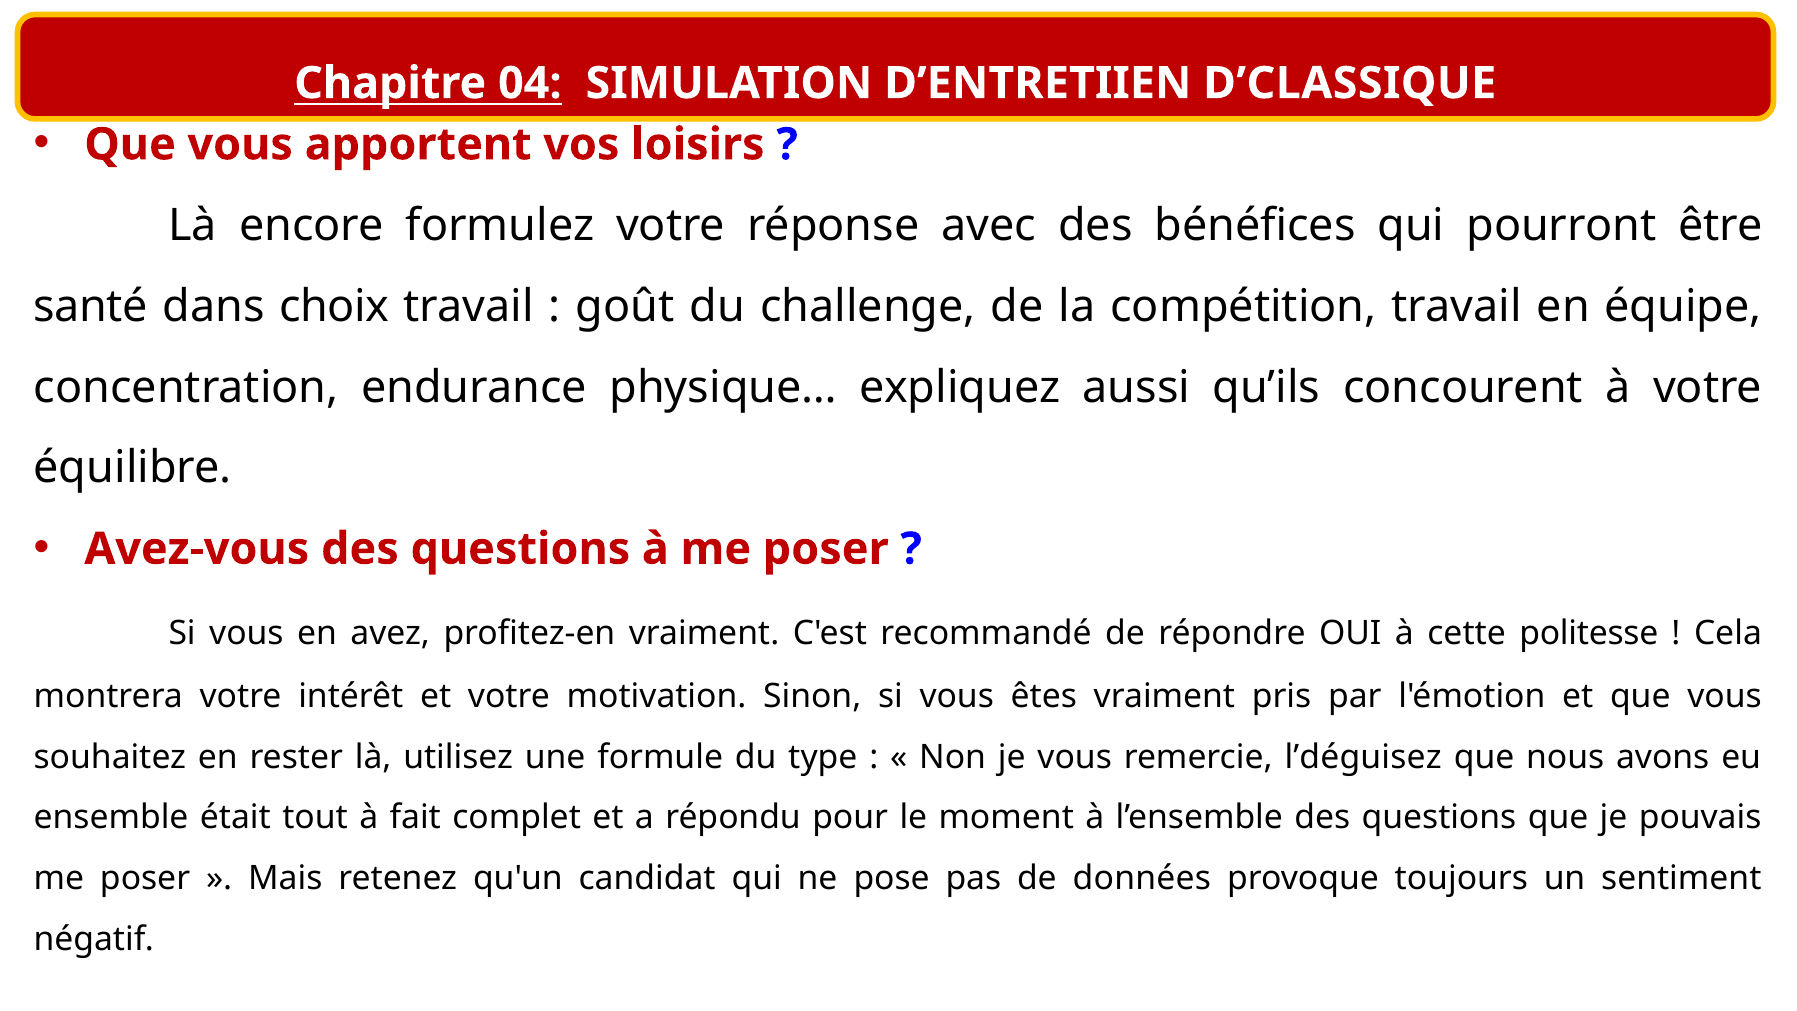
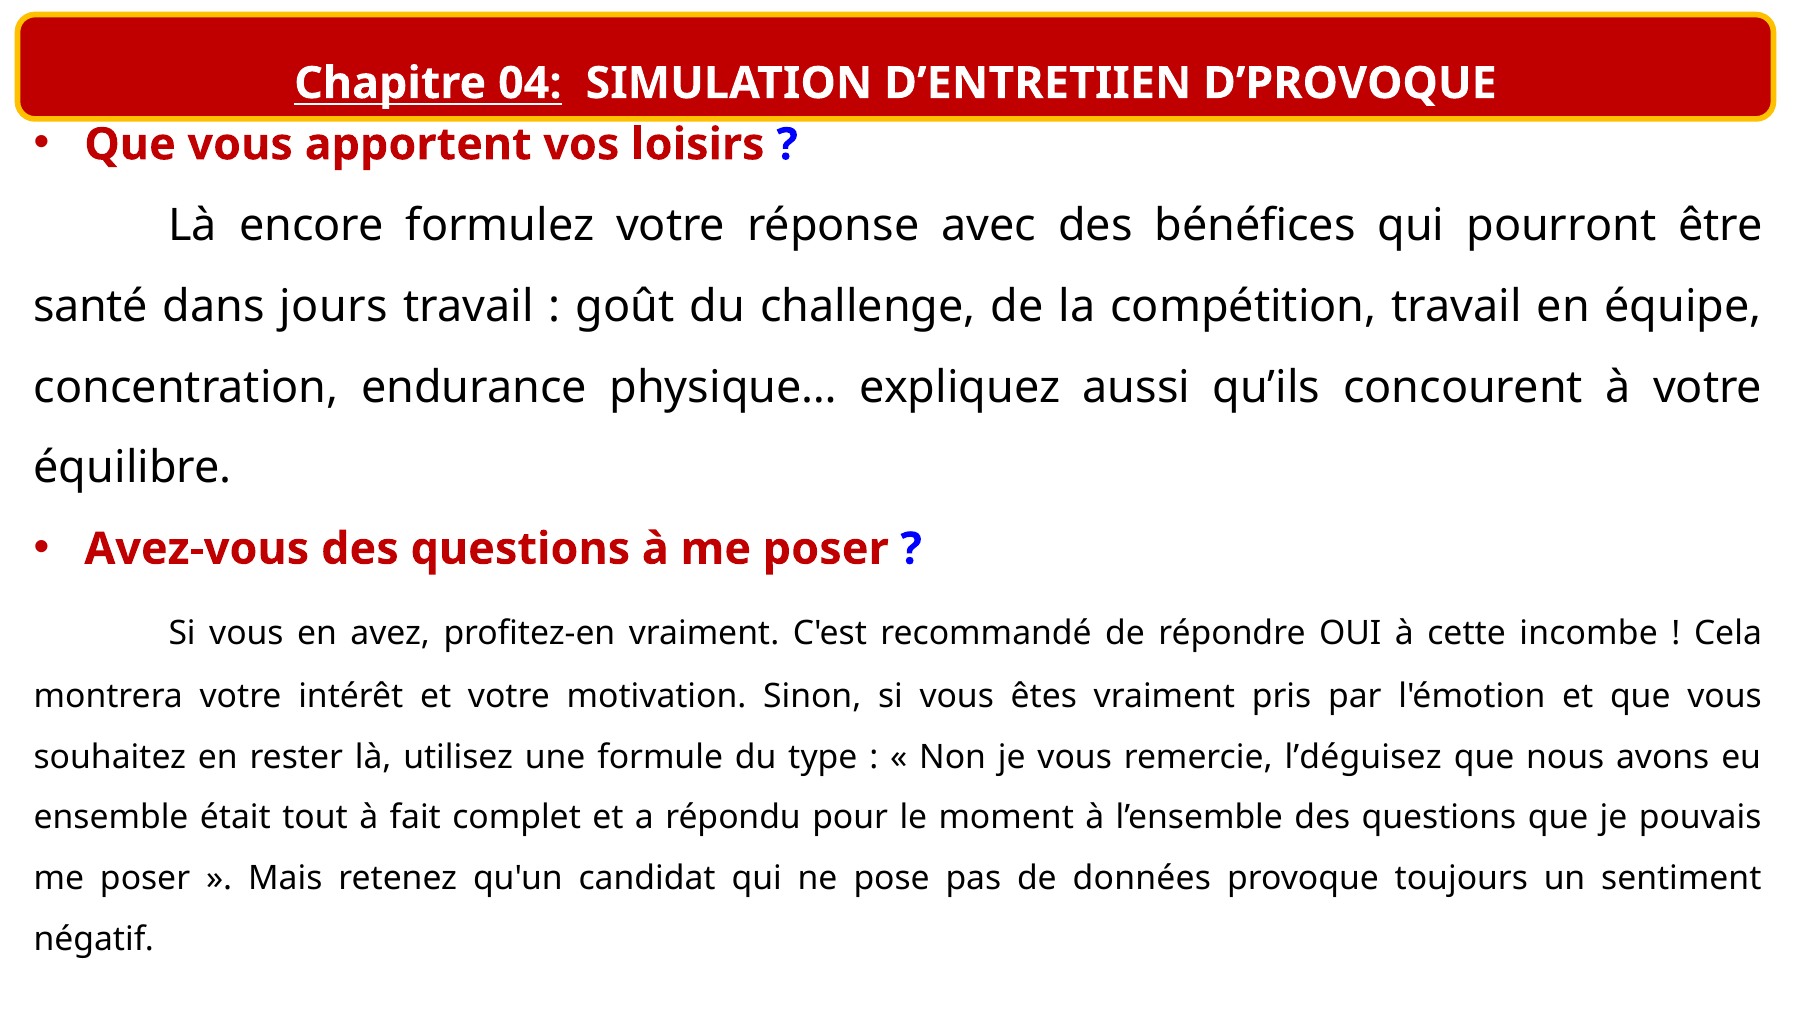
D’CLASSIQUE: D’CLASSIQUE -> D’PROVOQUE (1350, 83)
choix: choix -> jours (334, 306)
politesse: politesse -> incombe (1589, 633)
